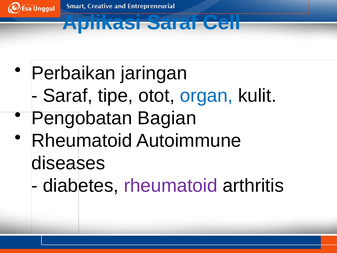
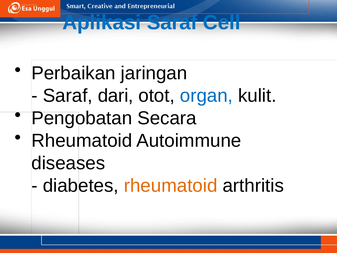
tipe: tipe -> dari (116, 96)
Bagian: Bagian -> Secara (167, 118)
rheumatoid colour: purple -> orange (171, 185)
